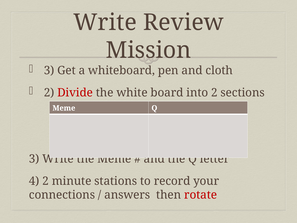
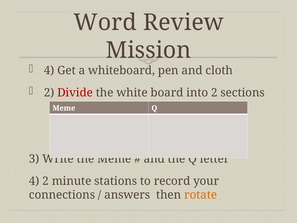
Write: Write -> Word (105, 22)
3: 3 -> 4 (49, 70)
rotate colour: red -> orange (201, 195)
